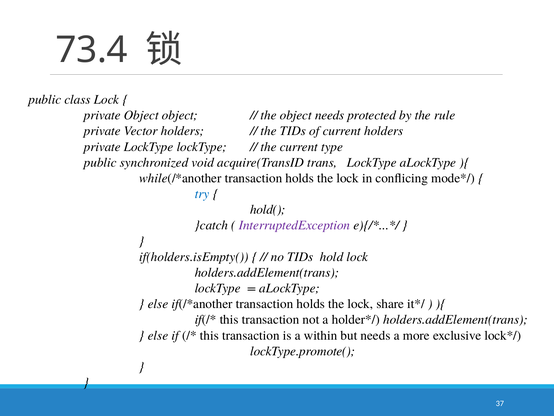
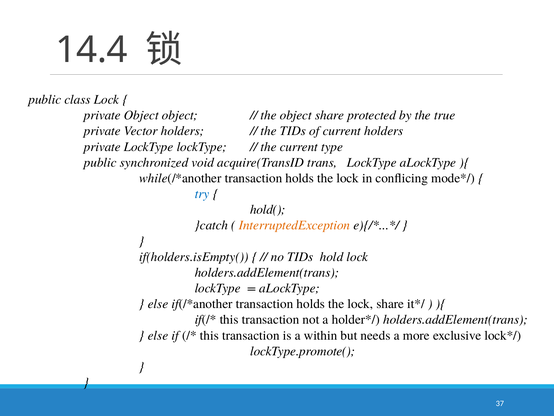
73.4: 73.4 -> 14.4 (92, 50)
object needs: needs -> share (330, 115)
rule: rule -> true (445, 115)
InterruptedException colour: purple -> orange (295, 225)
